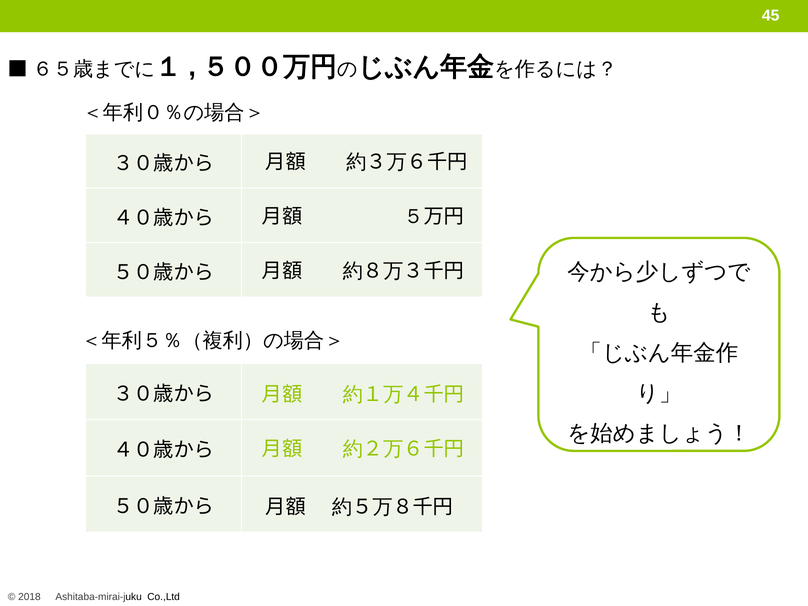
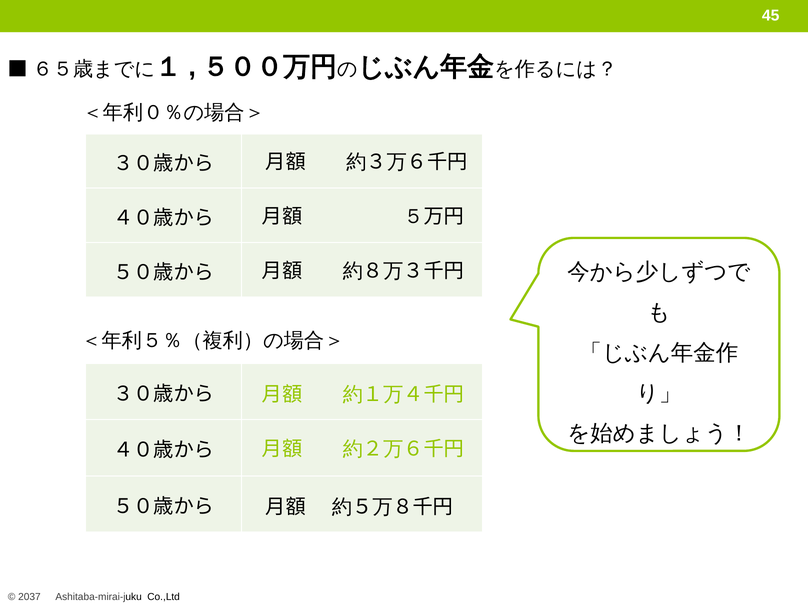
2018: 2018 -> 2037 (29, 597)
